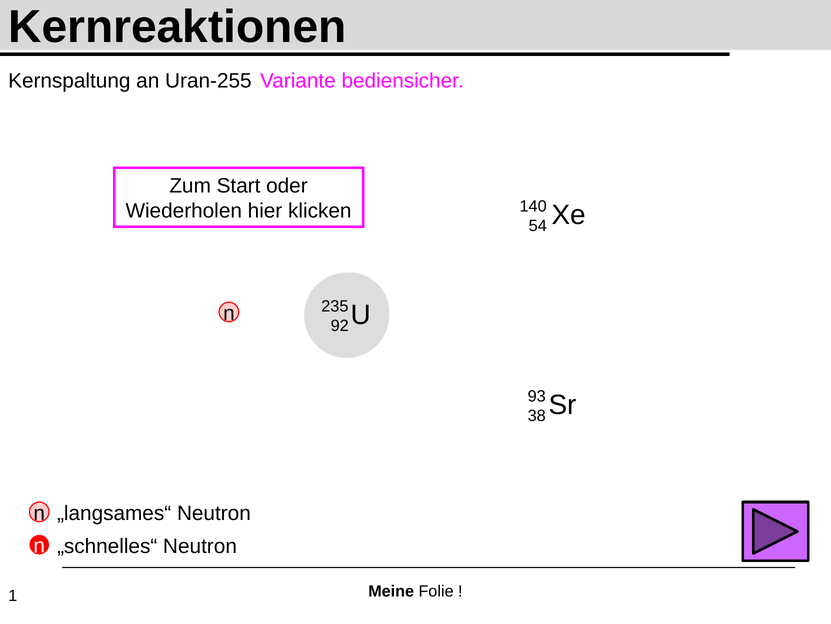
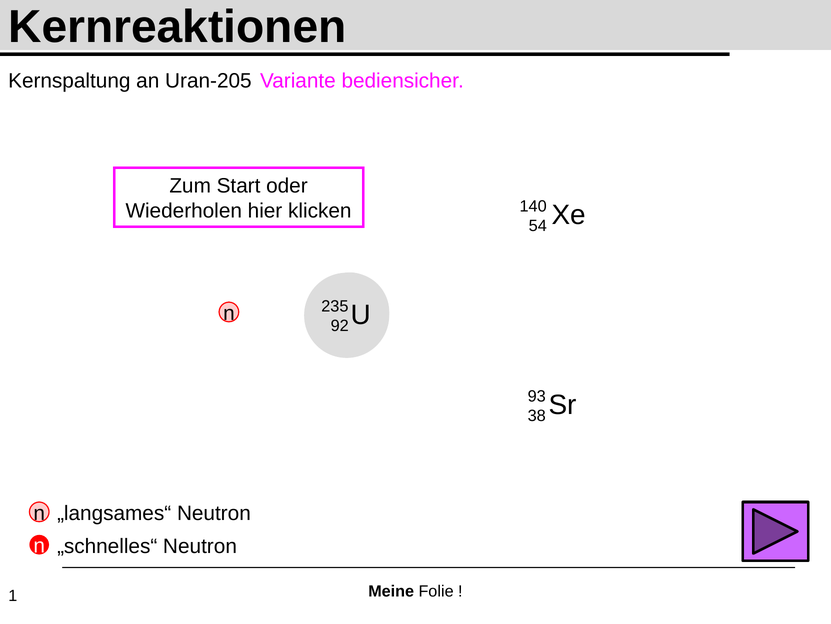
Uran-255: Uran-255 -> Uran-205 (208, 81)
